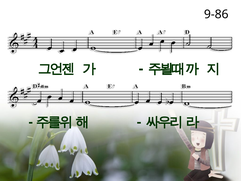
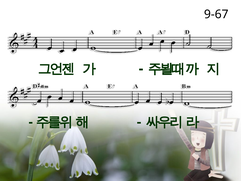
9-86: 9-86 -> 9-67 (216, 14)
